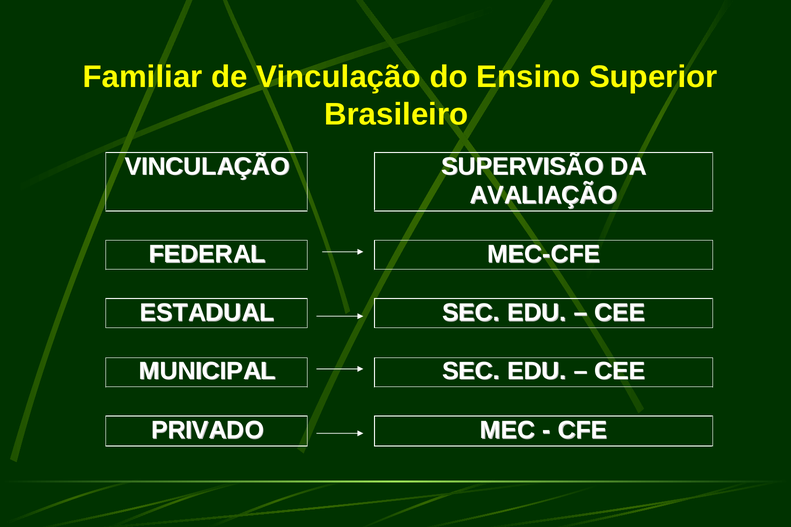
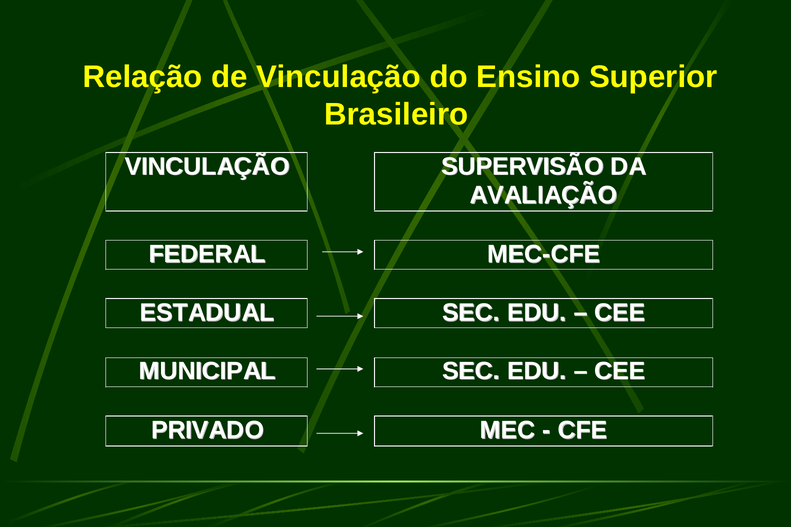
Familiar: Familiar -> Relação (143, 77)
